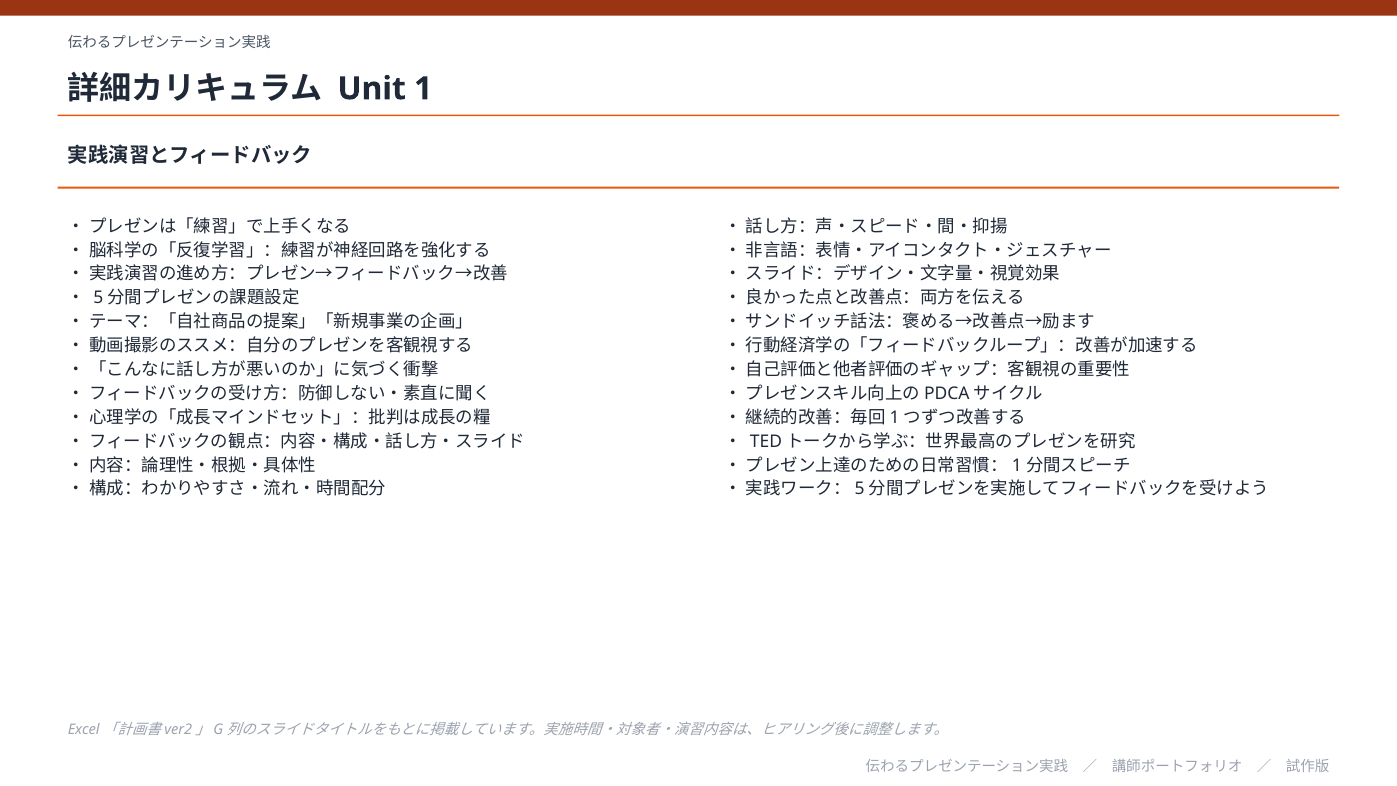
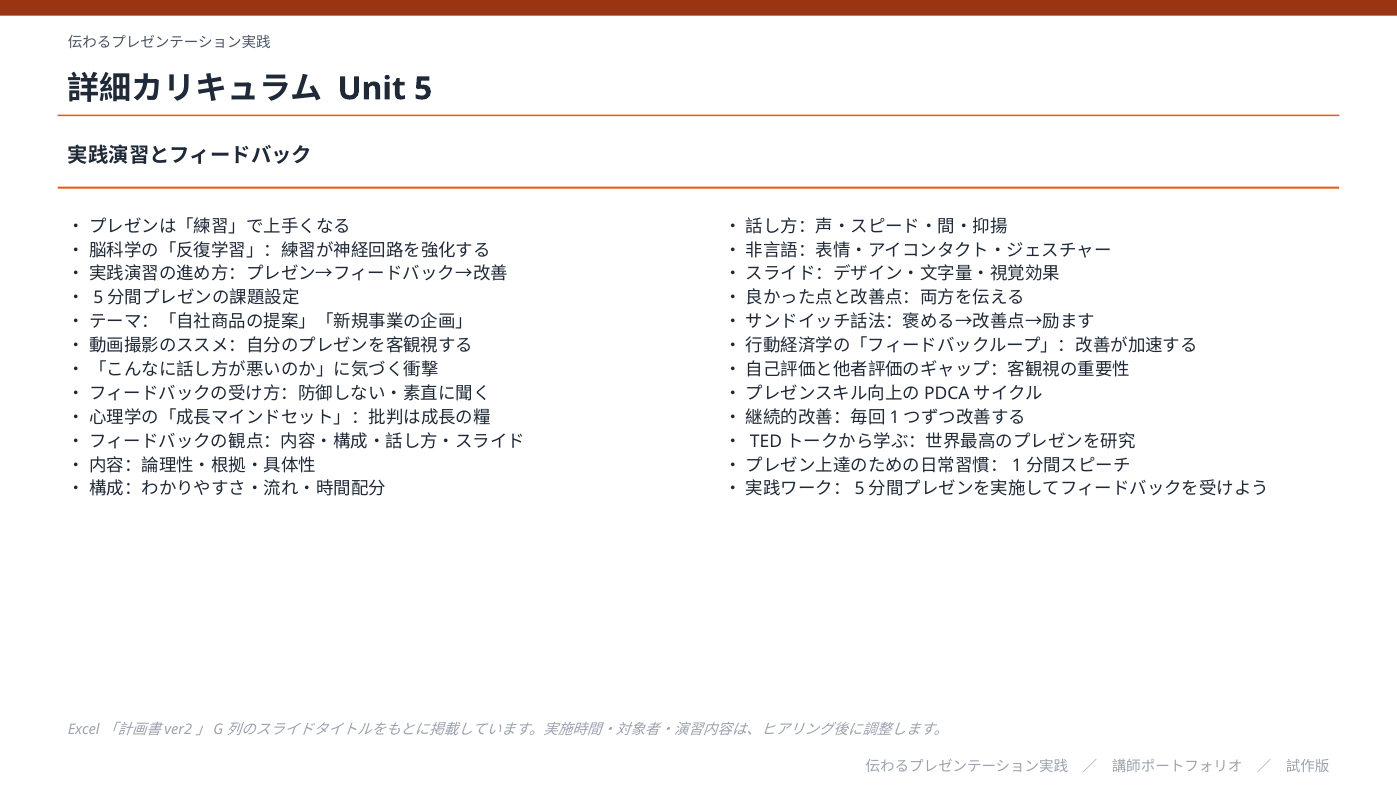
1: 1 -> 5 (423, 89)
